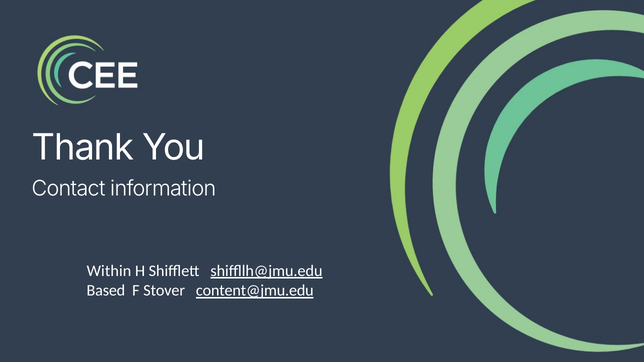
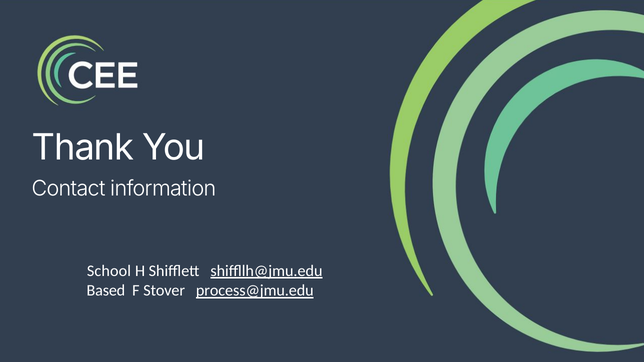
Within: Within -> School (109, 271)
content@jmu.edu: content@jmu.edu -> process@jmu.edu (255, 291)
